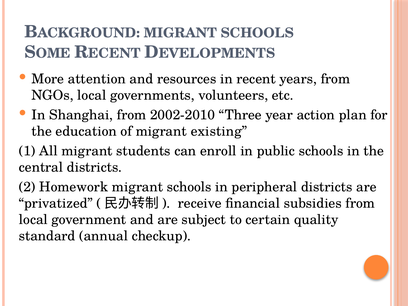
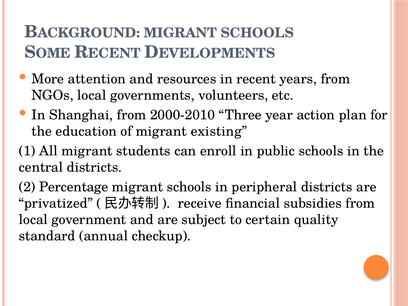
2002-2010: 2002-2010 -> 2000-2010 (183, 115)
Homework: Homework -> Percentage (74, 187)
